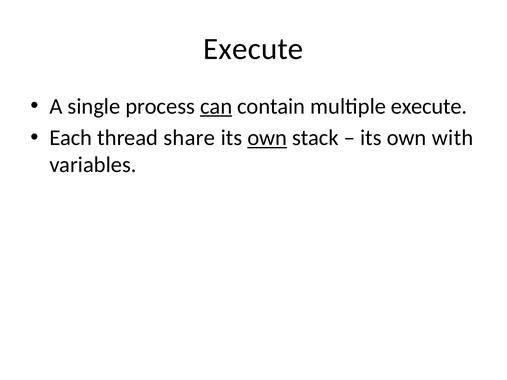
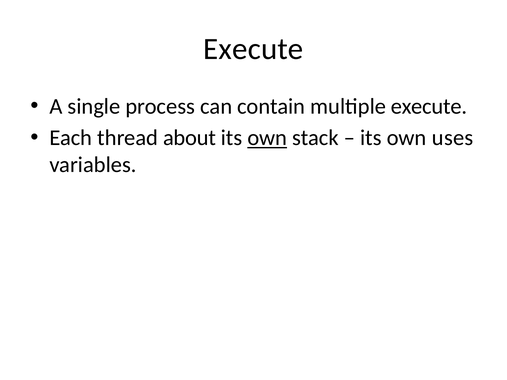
can underline: present -> none (216, 106)
share: share -> about (190, 138)
with: with -> uses (453, 138)
